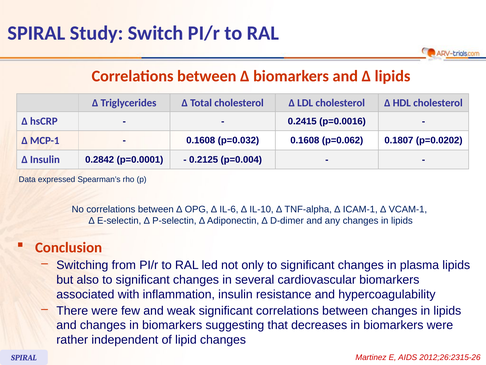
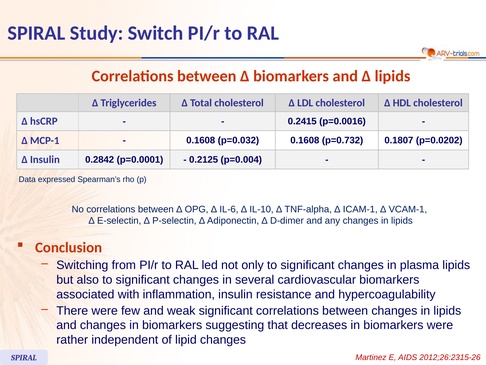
p=0.062: p=0.062 -> p=0.732 (343, 140)
